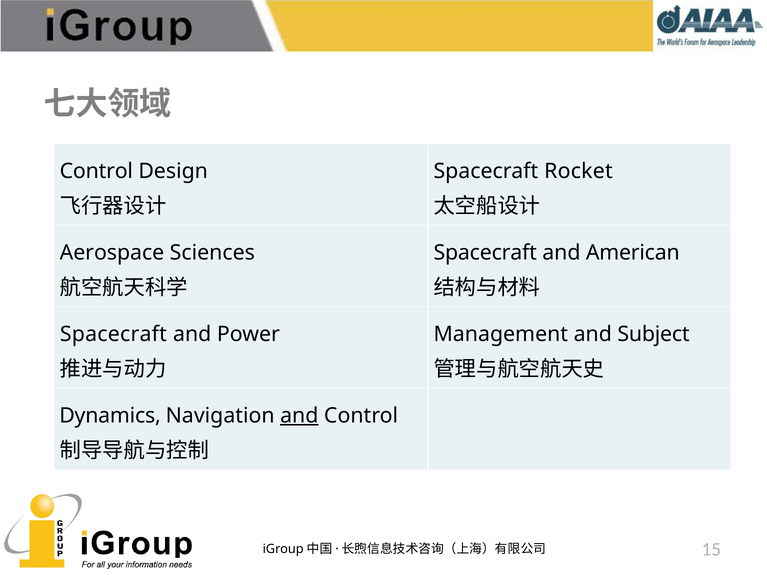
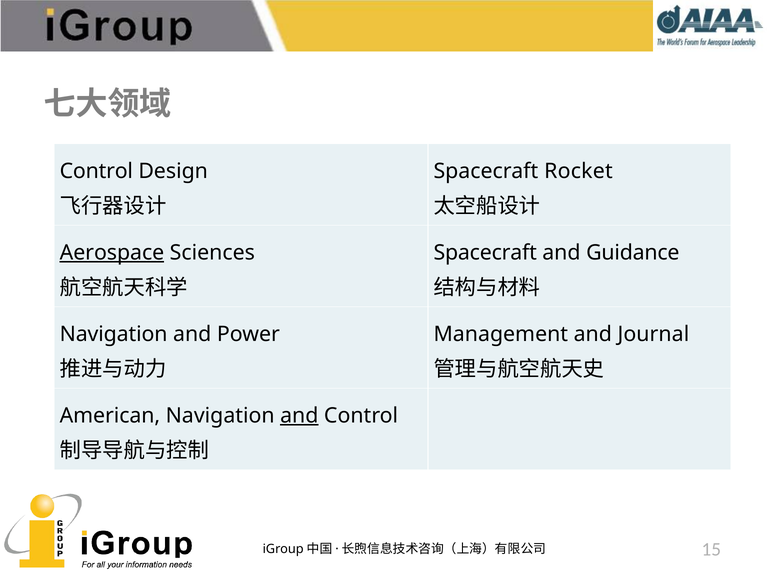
Aerospace underline: none -> present (112, 253)
American: American -> Guidance (633, 253)
Spacecraft: Spacecraft -> Navigation (114, 334)
Subject: Subject -> Journal (653, 334)
Dynamics: Dynamics -> American (110, 416)
